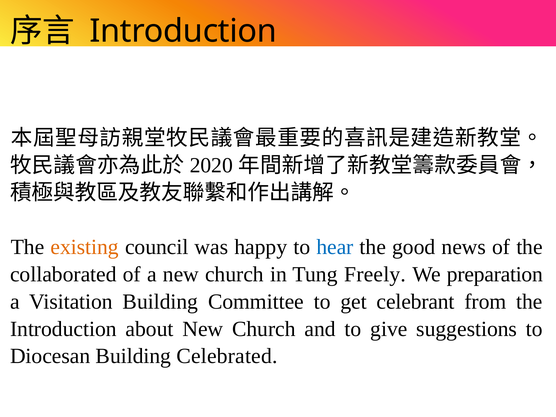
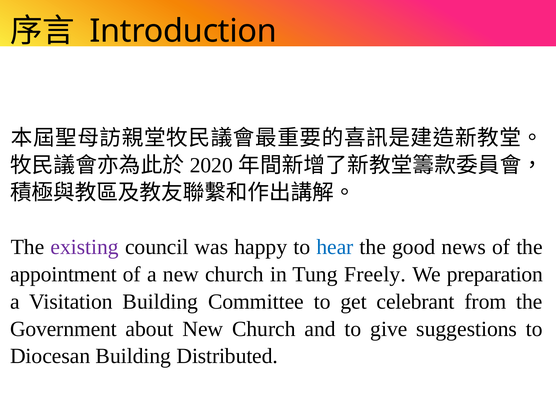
existing colour: orange -> purple (85, 247)
collaborated: collaborated -> appointment (63, 274)
Introduction: Introduction -> Government (63, 329)
Celebrated: Celebrated -> Distributed (227, 356)
